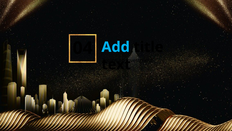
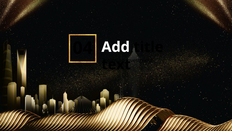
Add colour: light blue -> white (116, 47)
